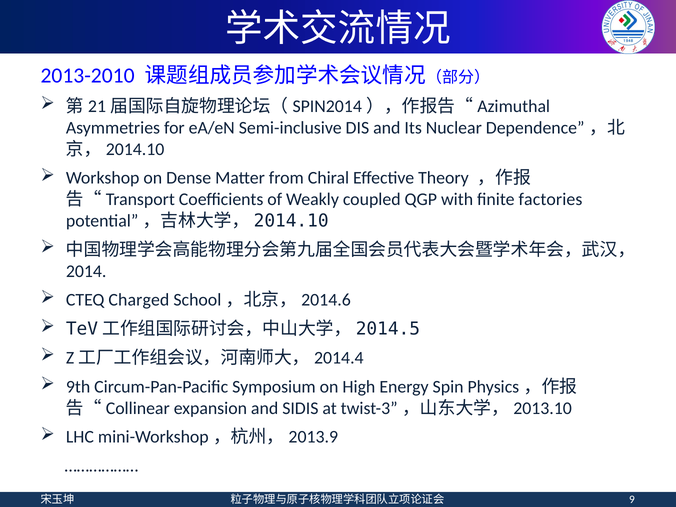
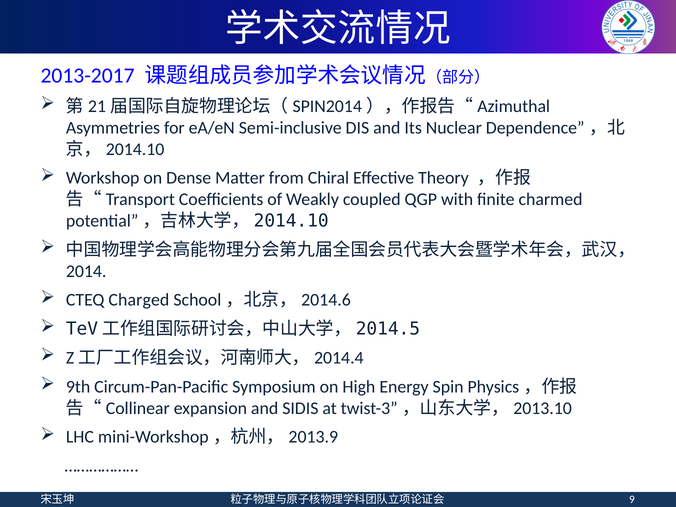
2013-2010: 2013-2010 -> 2013-2017 (88, 75)
factories: factories -> charmed (551, 199)
